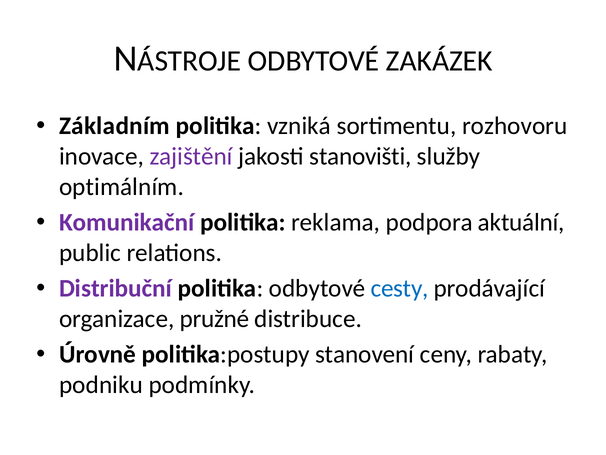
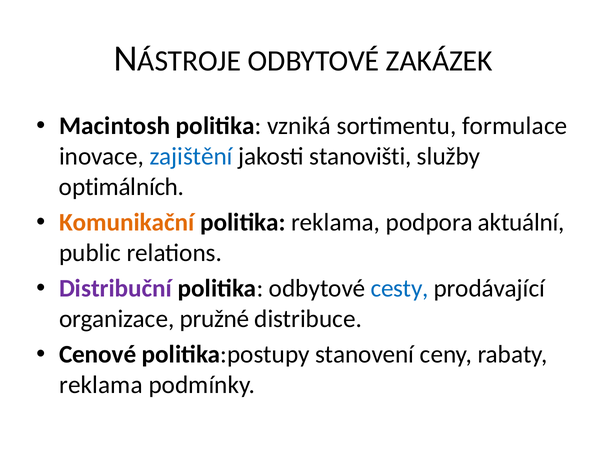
Základním: Základním -> Macintosh (115, 126)
rozhovoru: rozhovoru -> formulace (515, 126)
zajištění colour: purple -> blue (191, 156)
optimálním: optimálním -> optimálních (122, 187)
Komunikační colour: purple -> orange (127, 222)
Úrovně: Úrovně -> Cenové (98, 354)
podniku: podniku -> reklama (101, 385)
